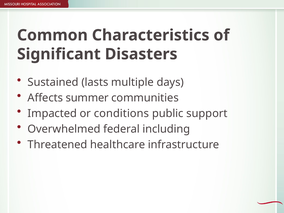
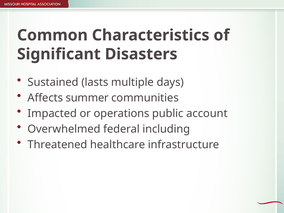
conditions: conditions -> operations (122, 113)
support: support -> account (207, 113)
